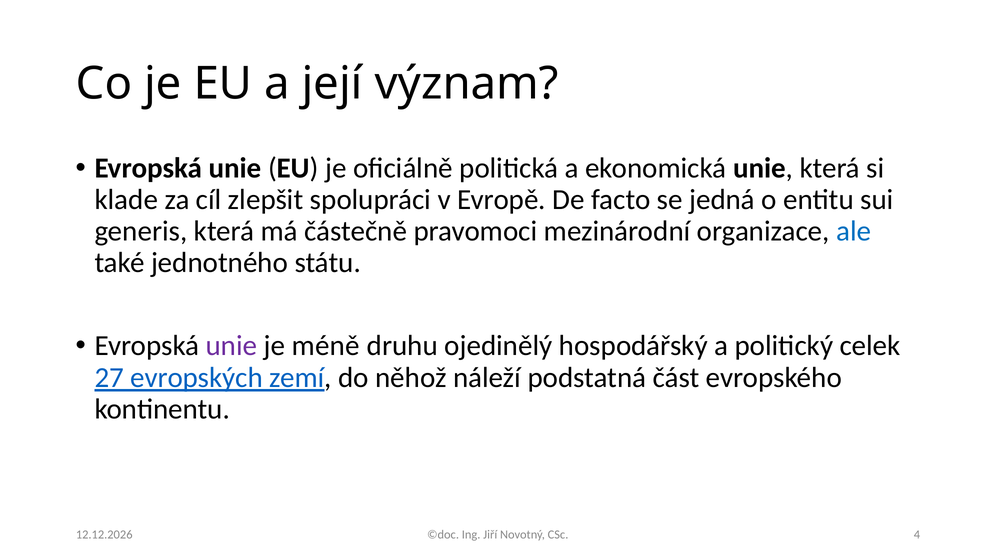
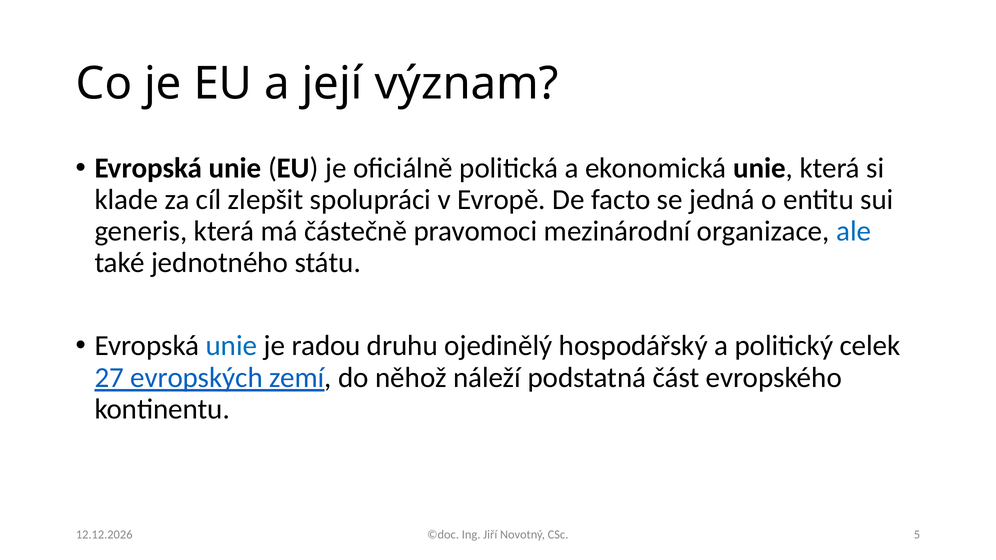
unie colour: purple -> blue (231, 346)
méně: méně -> radou (326, 346)
4: 4 -> 5 (917, 535)
